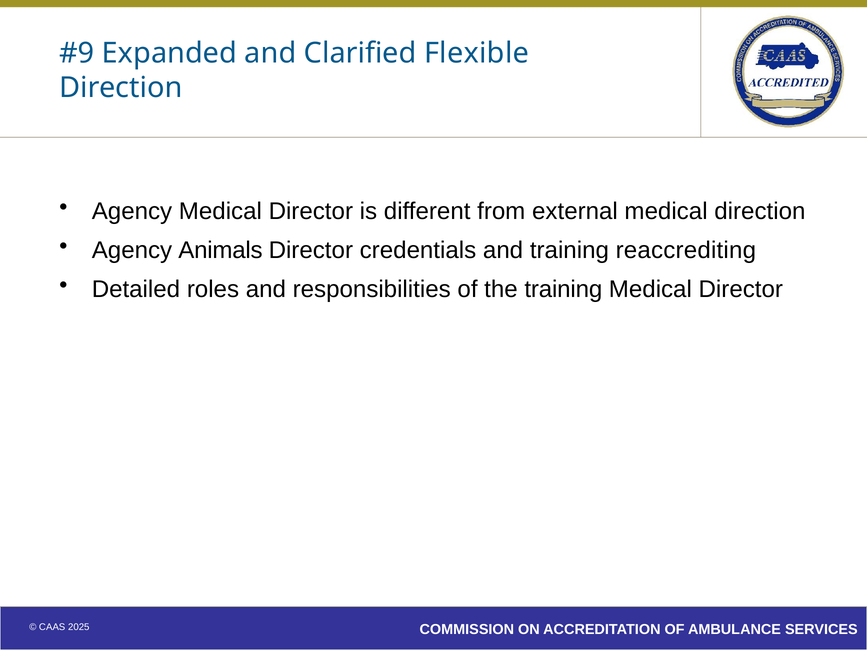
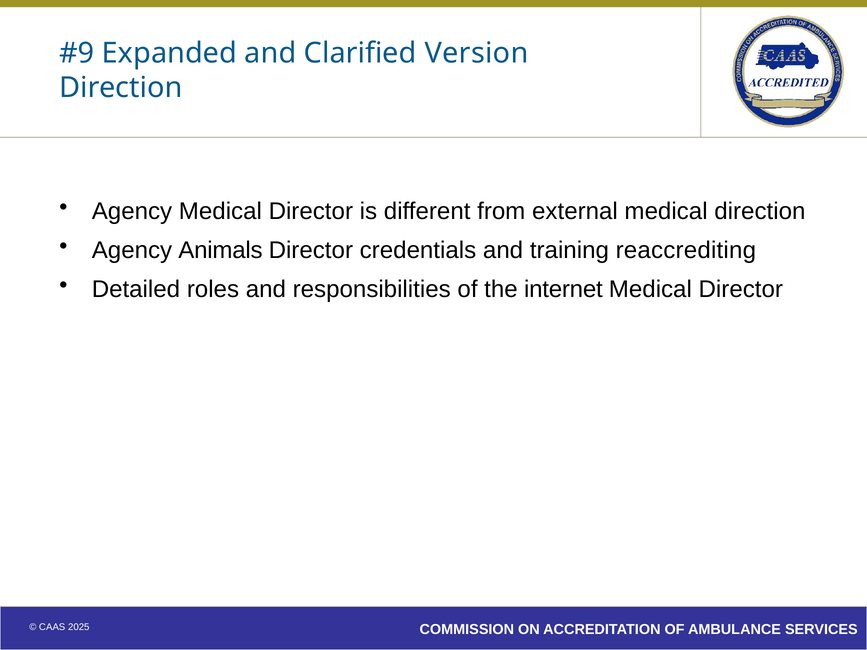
Flexible: Flexible -> Version (477, 53)
the training: training -> internet (563, 289)
